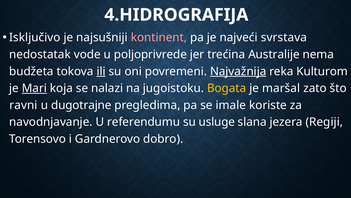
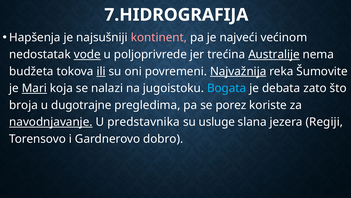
4.HIDROGRAFIJA: 4.HIDROGRAFIJA -> 7.HIDROGRAFIJA (176, 15)
Isključivo: Isključivo -> Hapšenja (35, 38)
svrstava: svrstava -> većinom (284, 38)
vode underline: none -> present (87, 54)
Australije underline: none -> present (274, 54)
Kulturom: Kulturom -> Šumovite (322, 71)
Bogata colour: yellow -> light blue (227, 88)
maršal: maršal -> debata (281, 88)
ravni: ravni -> broja (24, 105)
imale: imale -> porez (231, 105)
navodnjavanje underline: none -> present (51, 122)
referendumu: referendumu -> predstavnika (144, 122)
